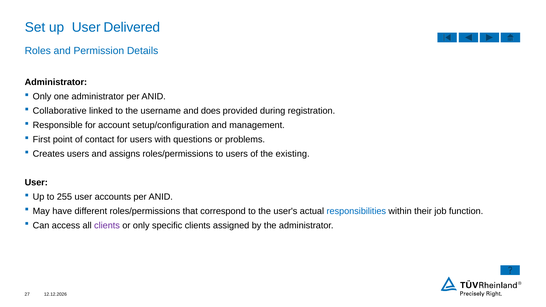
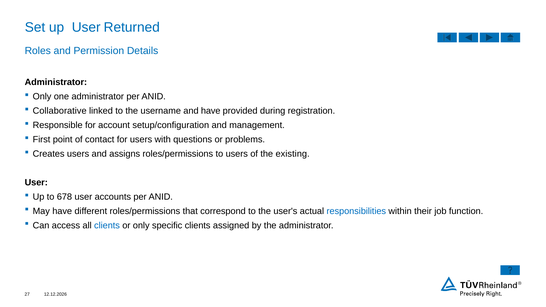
Delivered: Delivered -> Returned (132, 27)
and does: does -> have (211, 111)
255: 255 -> 678 (64, 197)
clients colour: purple -> blue (107, 226)
